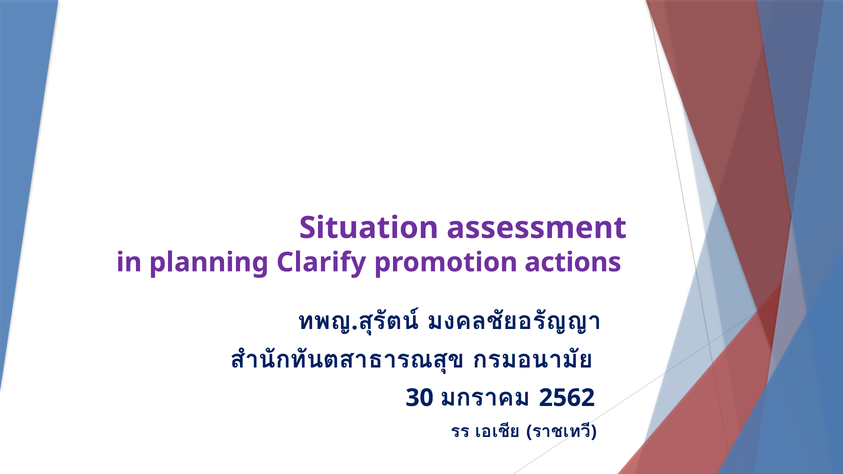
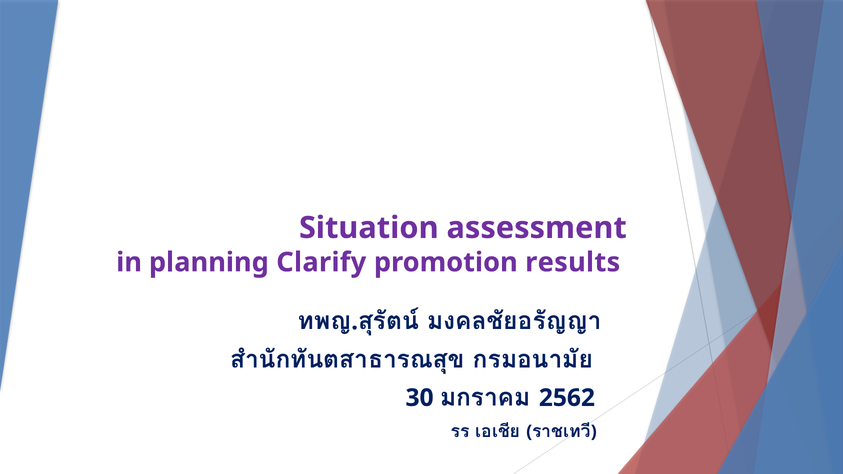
actions: actions -> results (573, 262)
